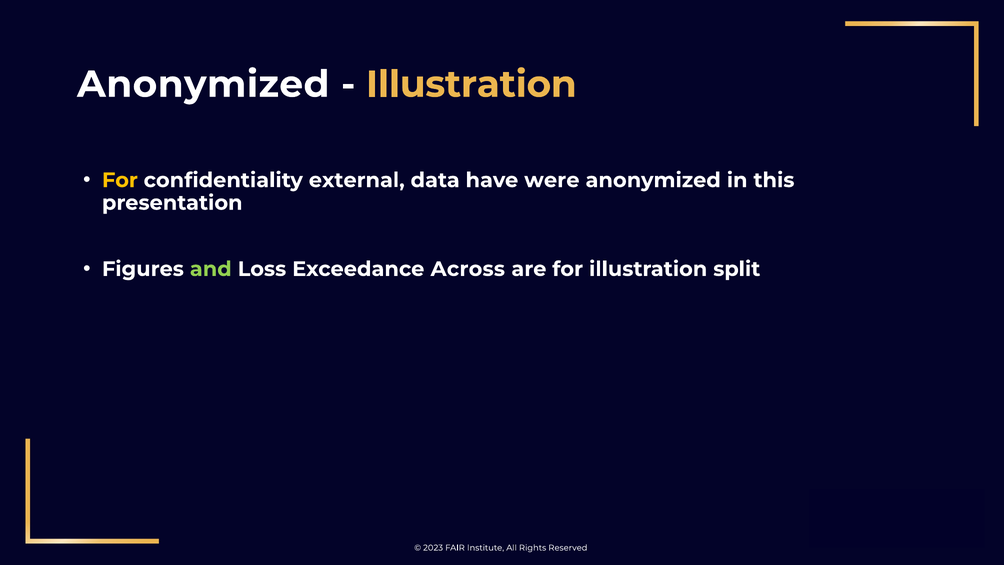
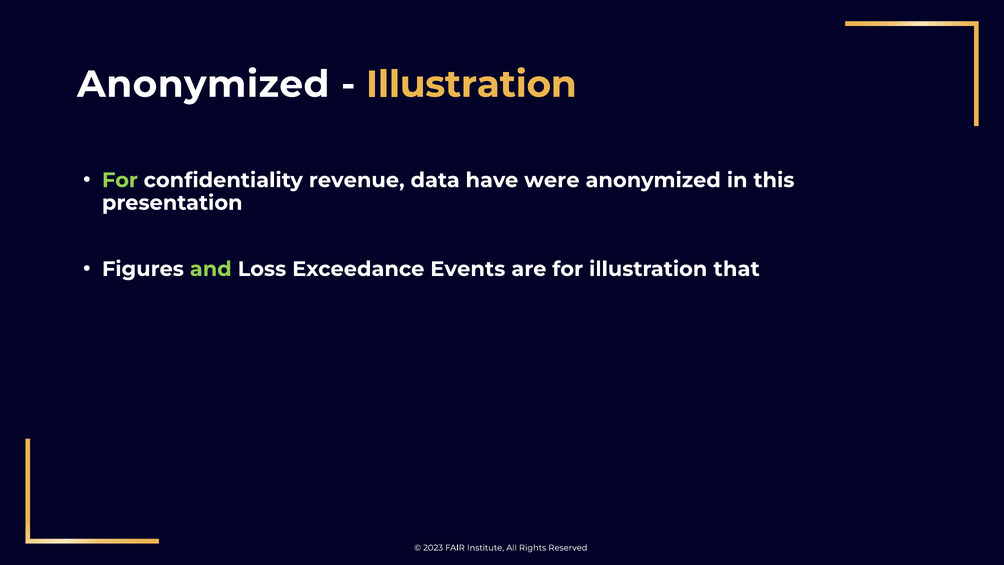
For colour: yellow -> light green (120, 180)
external: external -> revenue (357, 180)
Across: Across -> Events (468, 269)
split: split -> that (737, 269)
